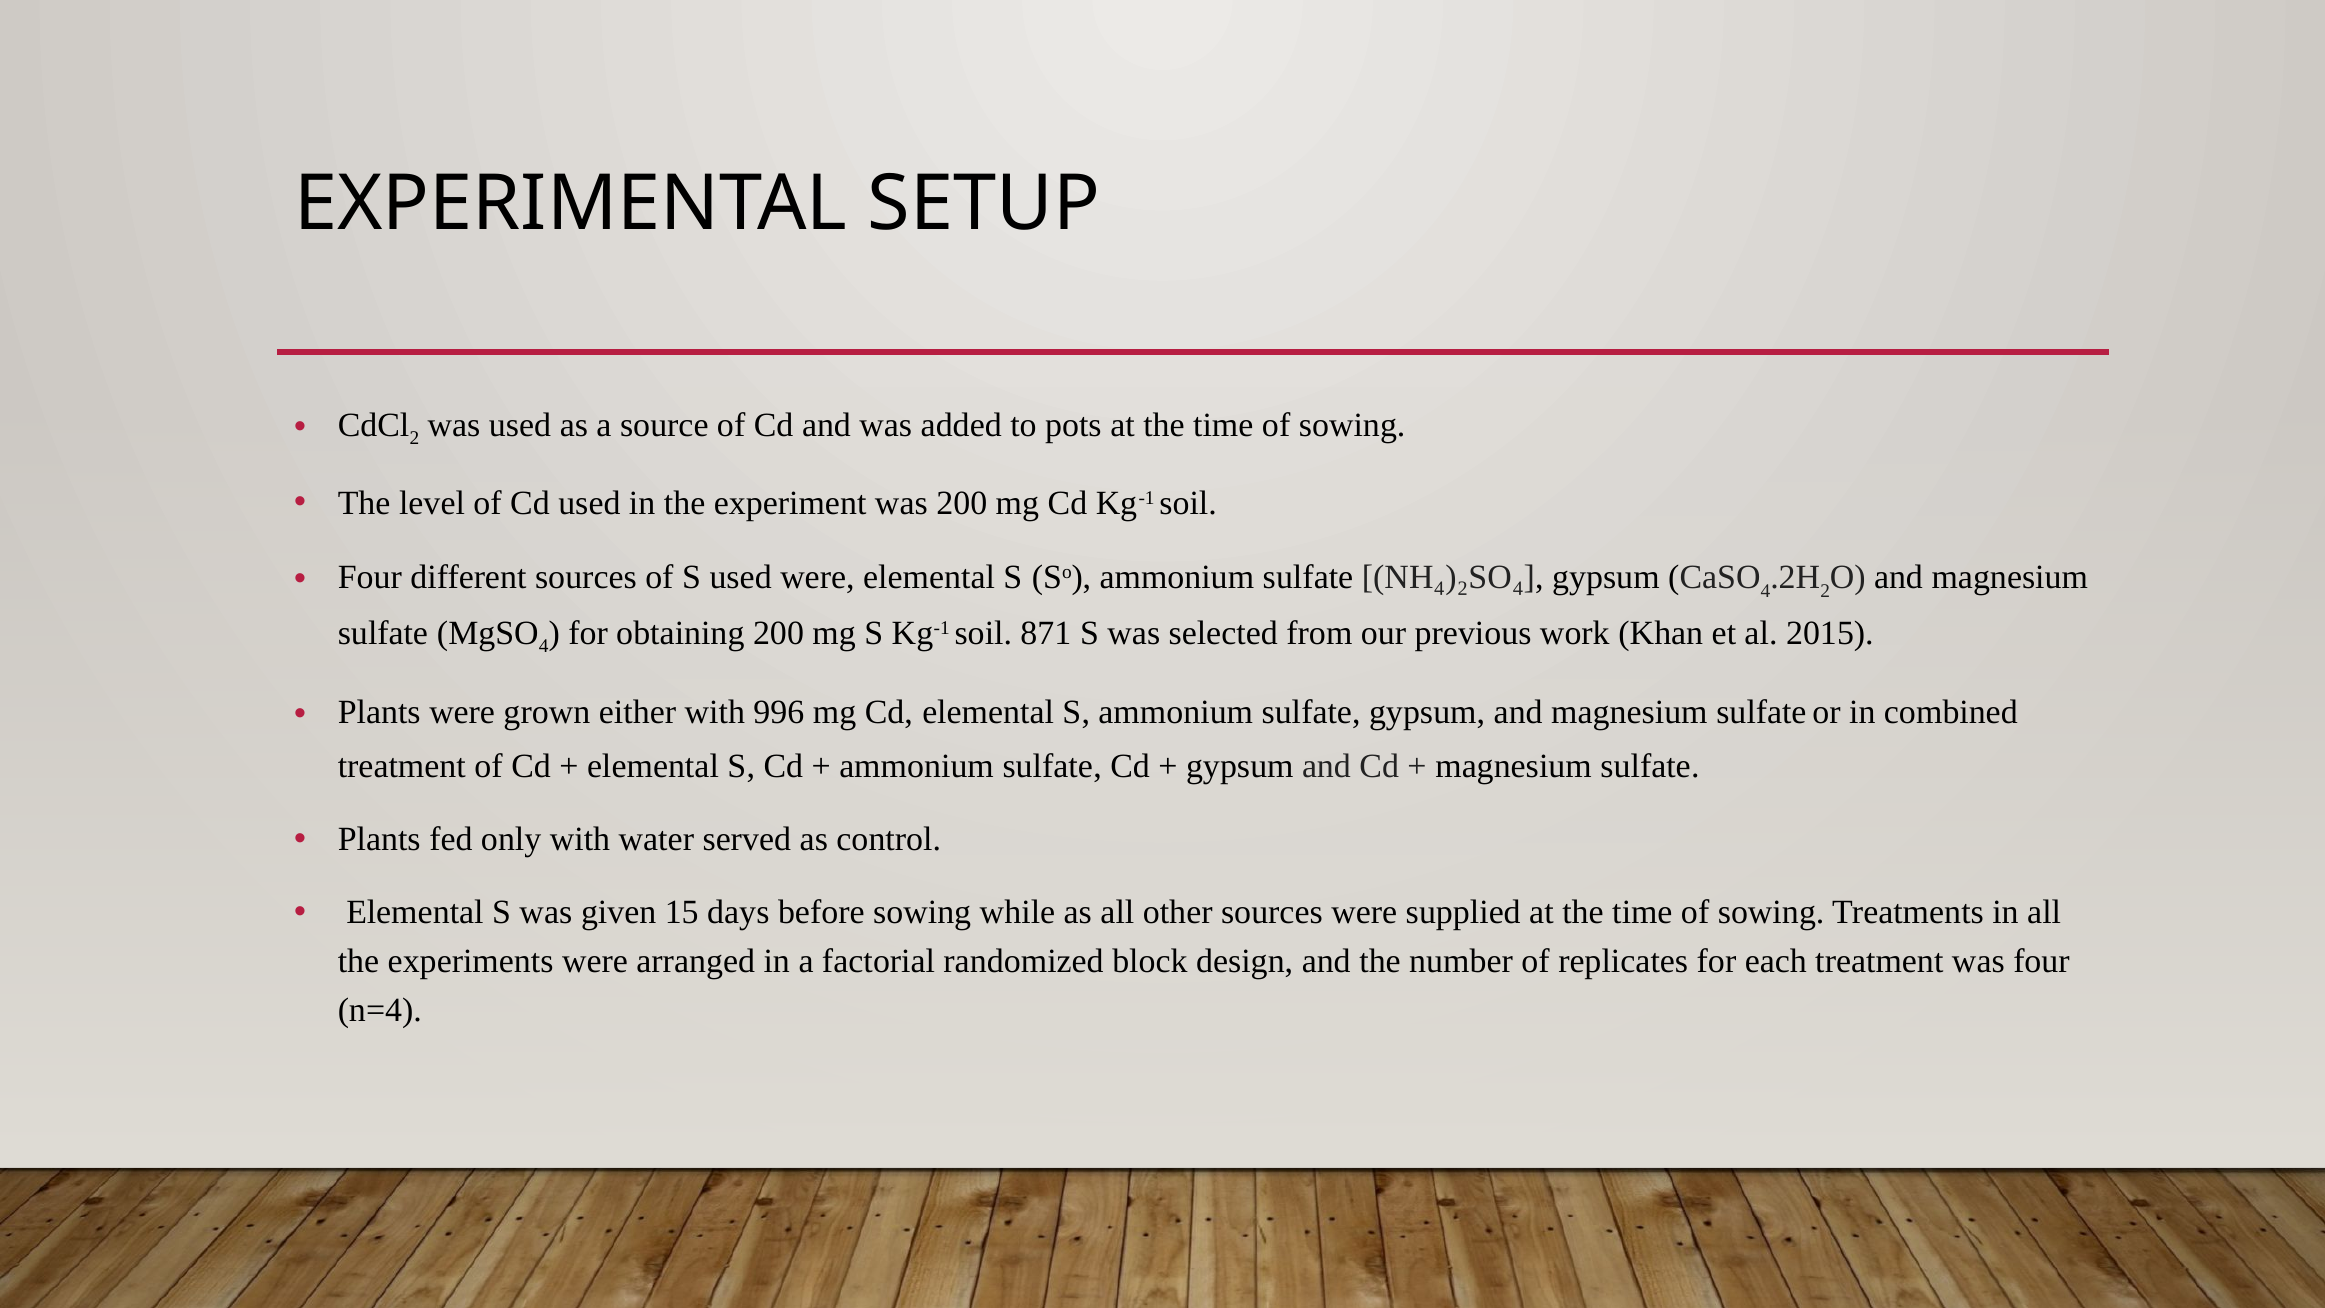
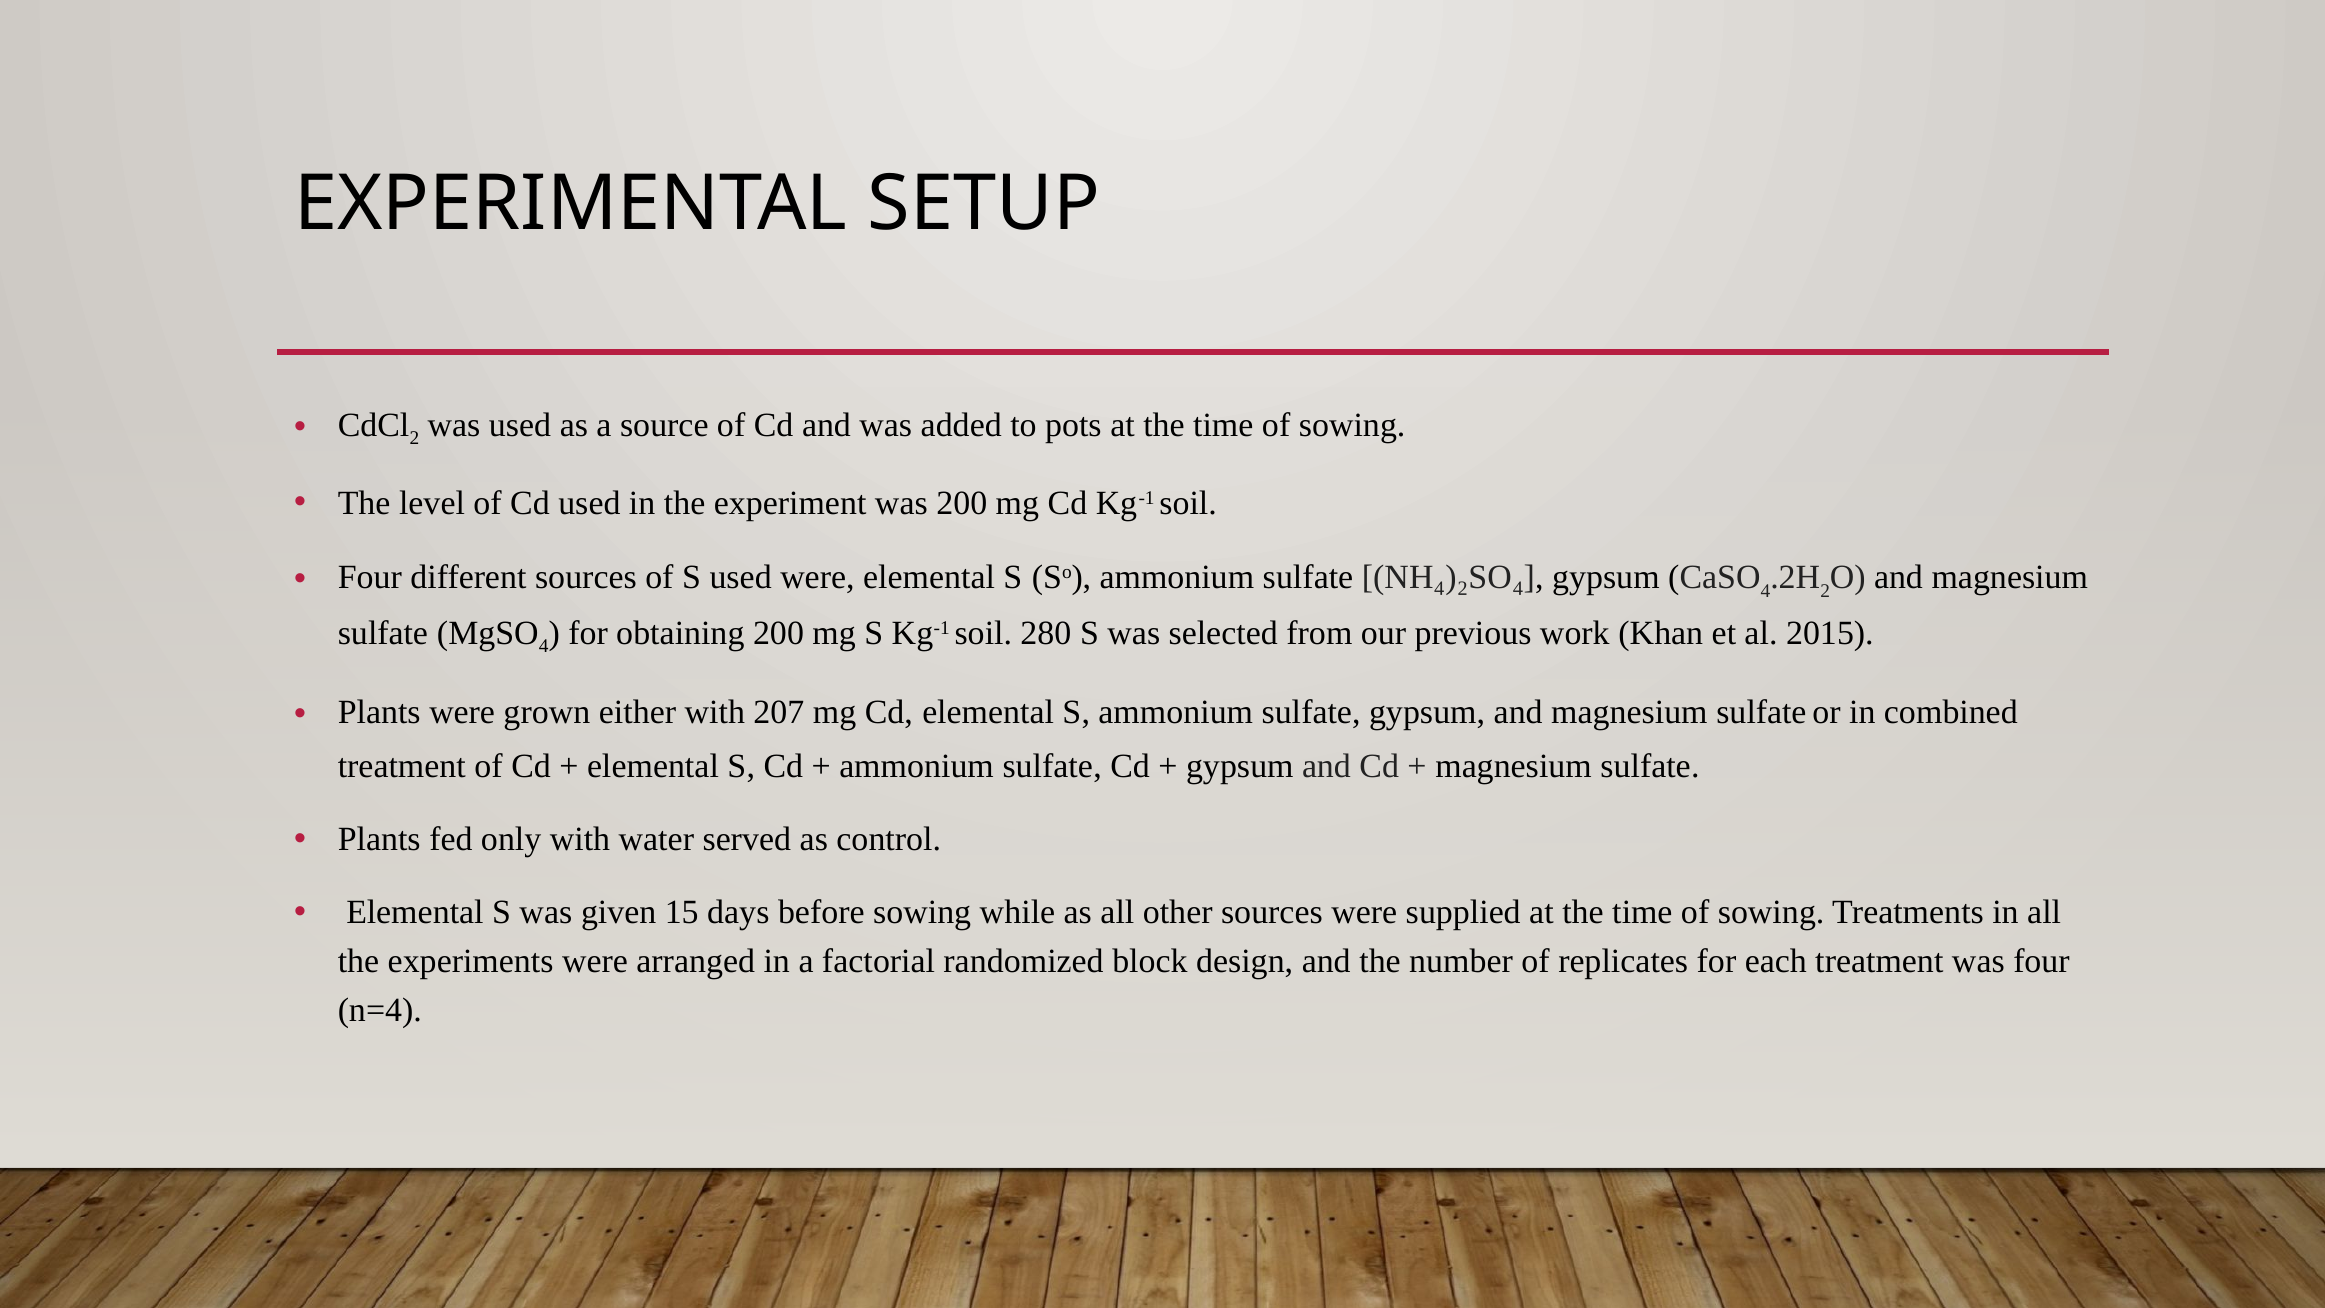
871: 871 -> 280 (1046, 633)
996: 996 -> 207 (779, 712)
